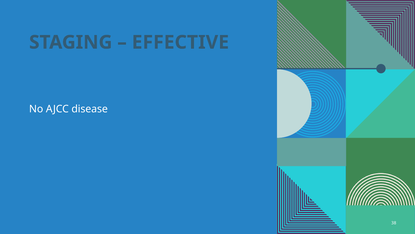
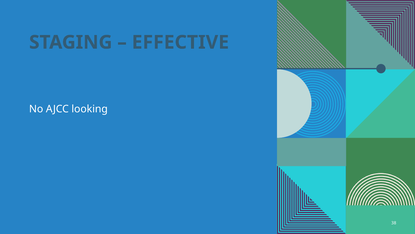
disease: disease -> looking (90, 109)
